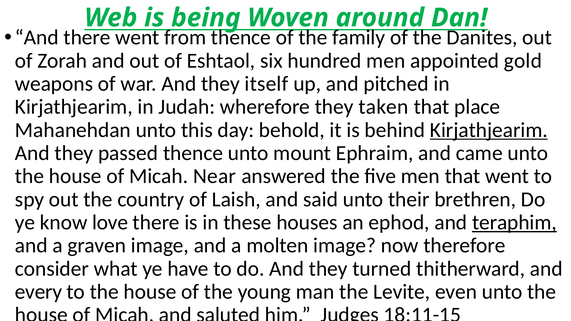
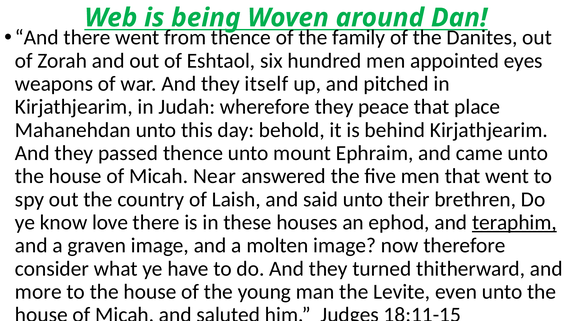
gold: gold -> eyes (523, 61)
taken: taken -> peace (384, 107)
Kirjathjearim underline: present -> none (489, 130)
every: every -> more (38, 292)
